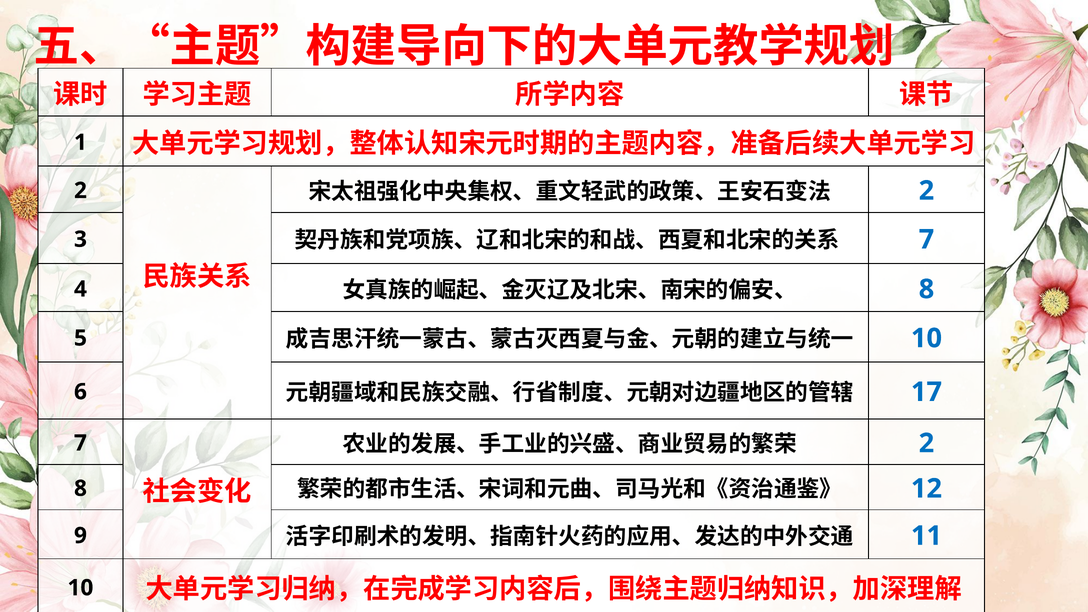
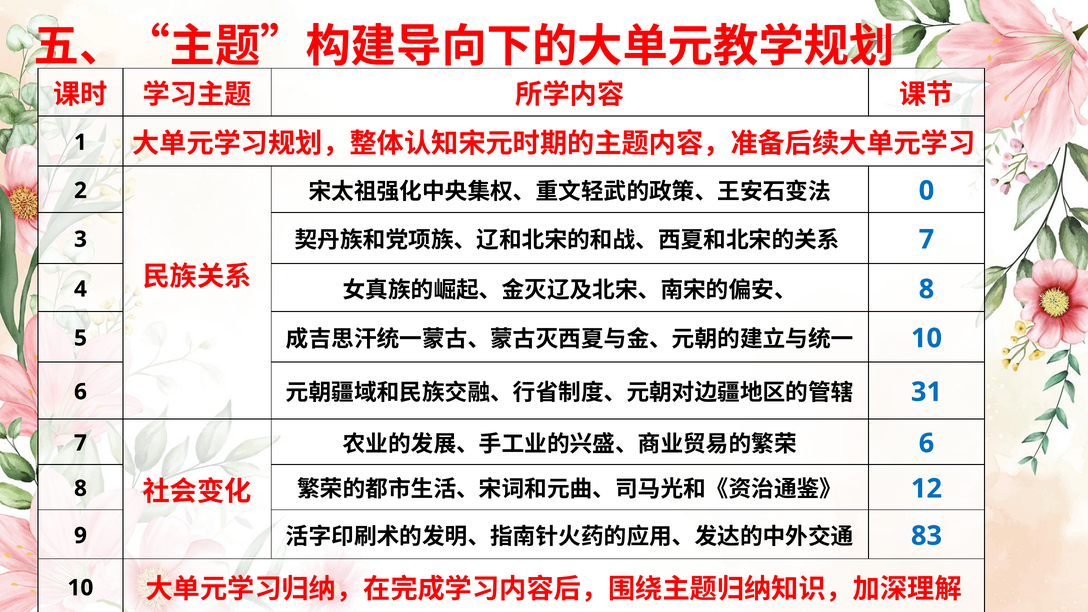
2: 2 -> 0 (926, 191)
17: 17 -> 31 (927, 392)
2: 2 -> 6 (926, 443)
11: 11 -> 83 (927, 536)
